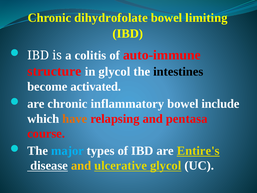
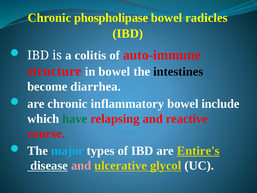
dihydrofolate: dihydrofolate -> phospholipase (111, 18)
limiting: limiting -> radicles (206, 18)
in glycol: glycol -> bowel (114, 71)
activated: activated -> diarrhea (96, 87)
have colour: orange -> green (75, 119)
pentasa: pentasa -> reactive (187, 119)
and colour: yellow -> pink (81, 165)
